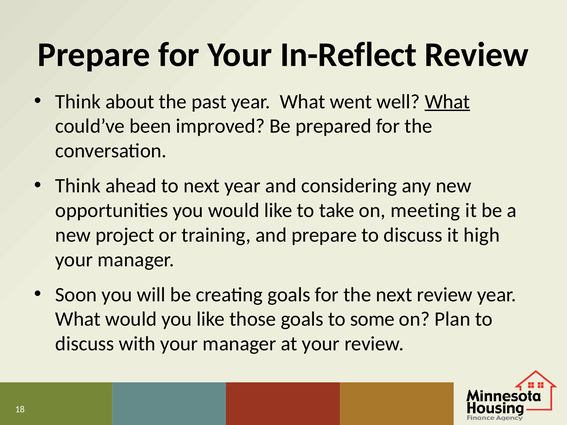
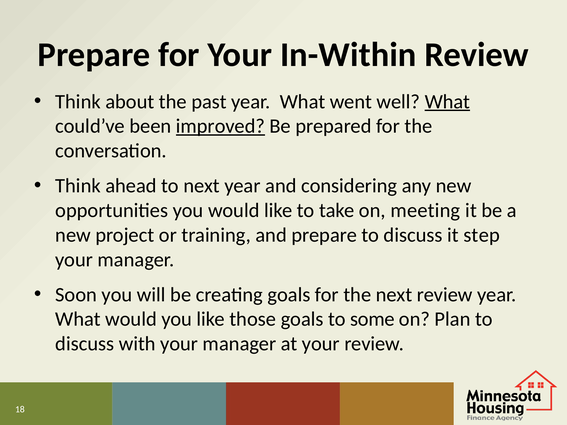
In-Reflect: In-Reflect -> In-Within (348, 55)
improved underline: none -> present (220, 126)
high: high -> step (482, 235)
